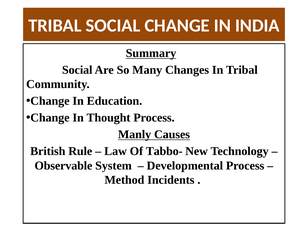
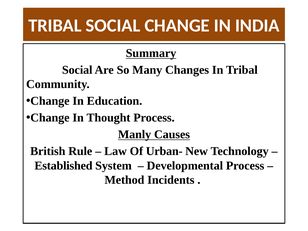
Tabbo-: Tabbo- -> Urban- (164, 151)
Observable: Observable -> Established (63, 166)
